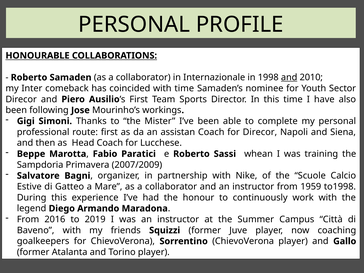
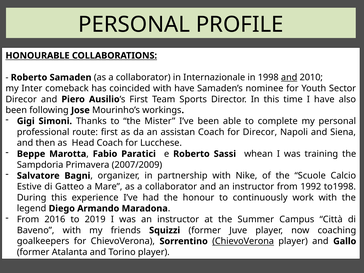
with time: time -> have (184, 88)
1959: 1959 -> 1992 (311, 187)
ChievoVerona underline: none -> present (243, 241)
